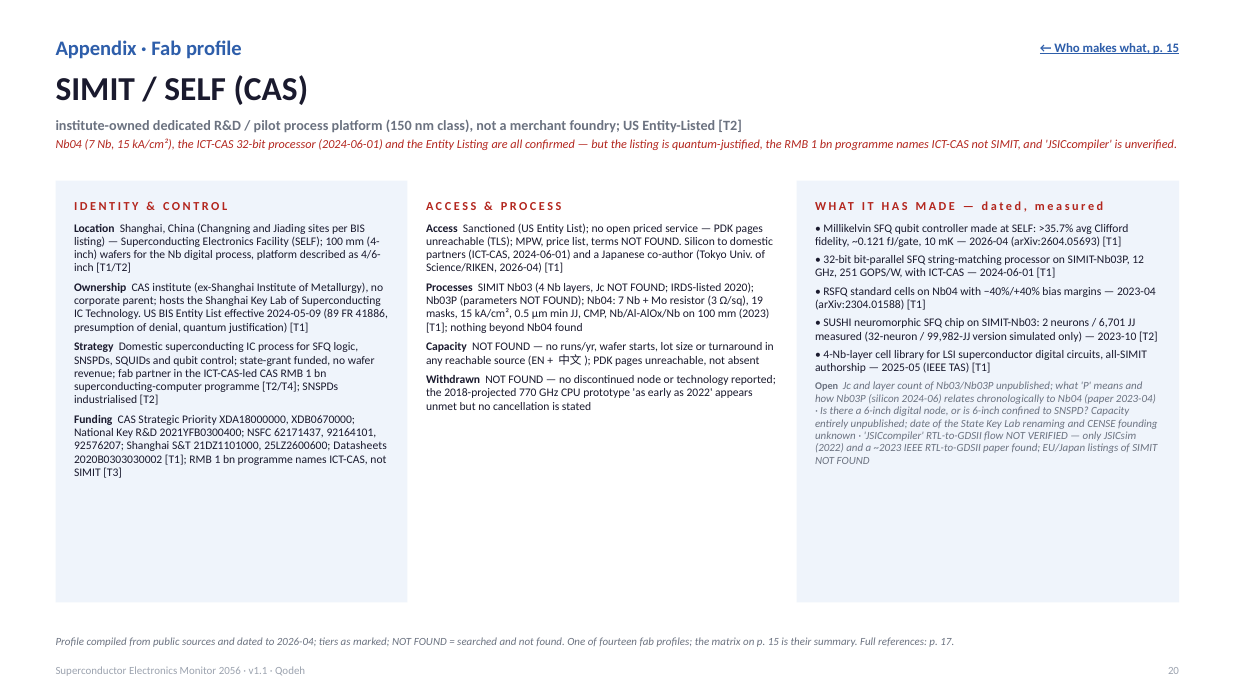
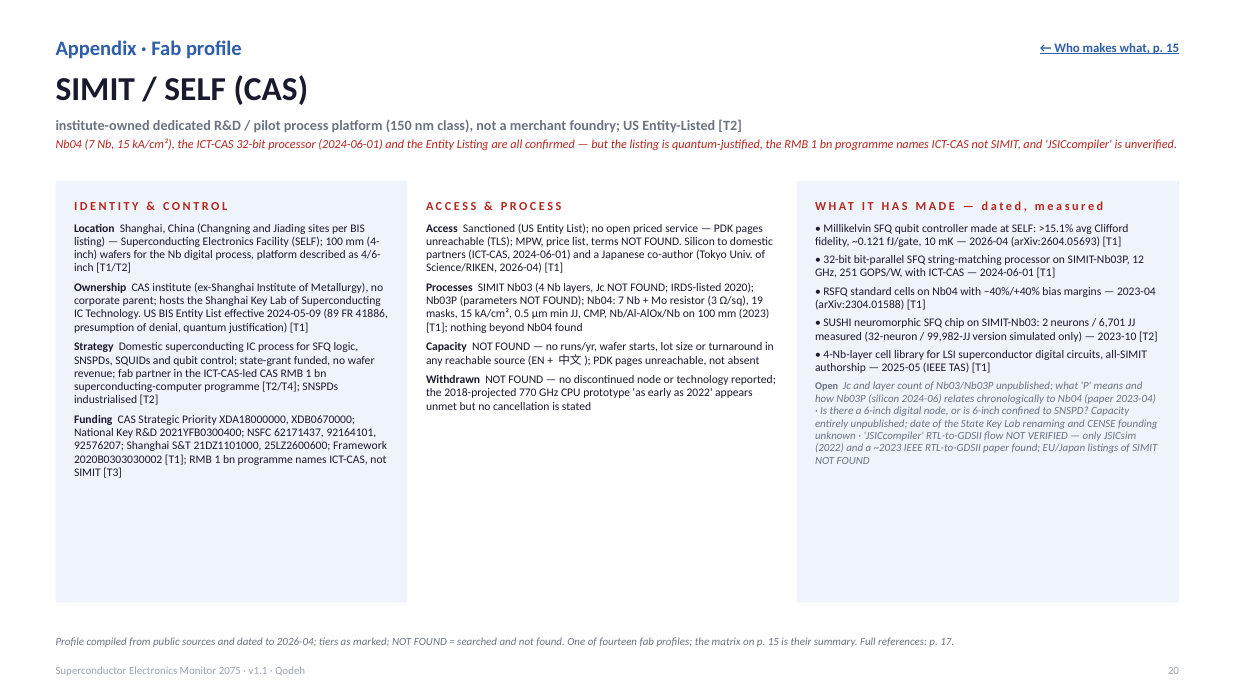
>35.7%: >35.7% -> >15.1% (1056, 228)
Datasheets: Datasheets -> Framework (360, 446)
2056: 2056 -> 2075 (230, 670)
